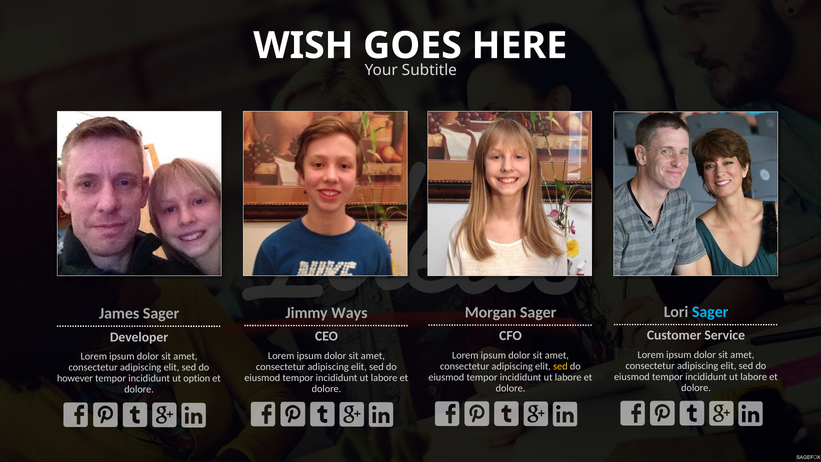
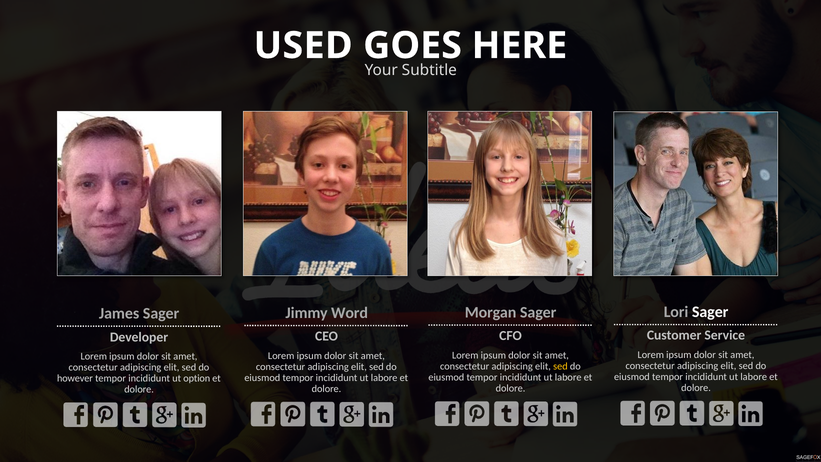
WISH: WISH -> USED (303, 46)
Sager colour: light blue -> white (710, 312)
Ways: Ways -> Word (350, 313)
